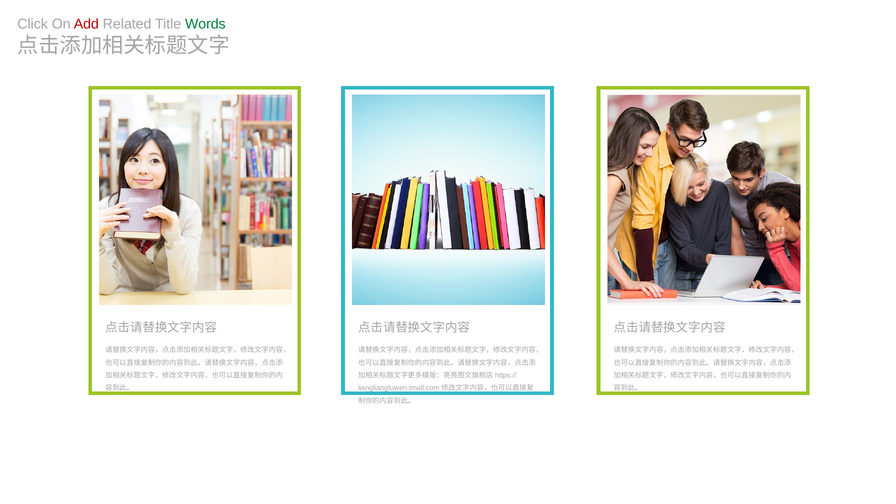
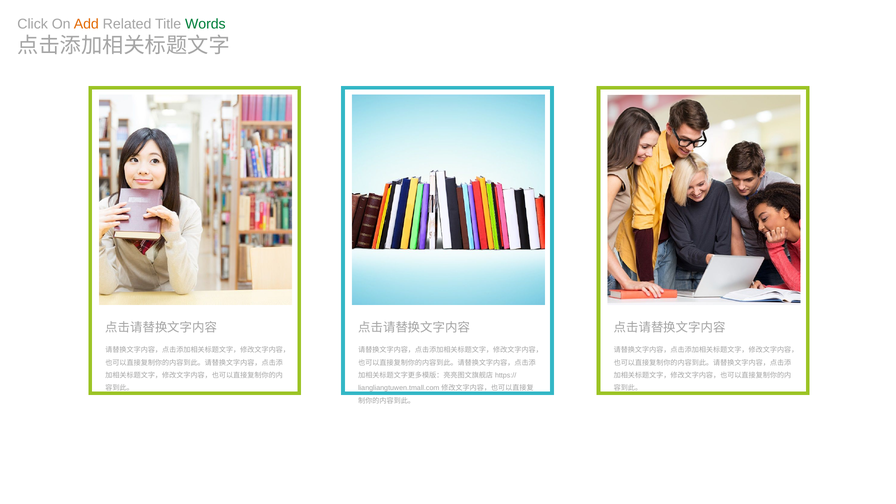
Add colour: red -> orange (86, 24)
